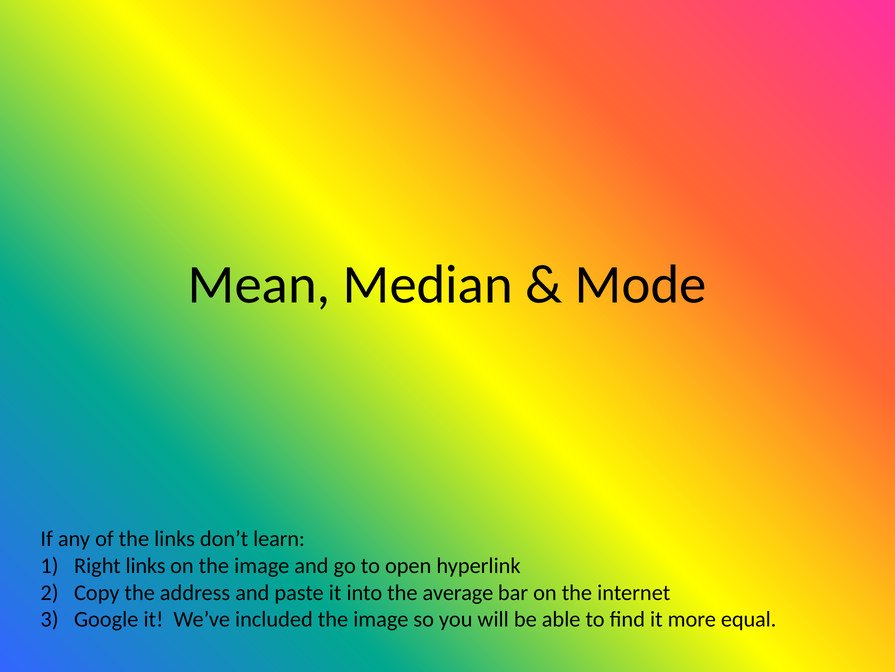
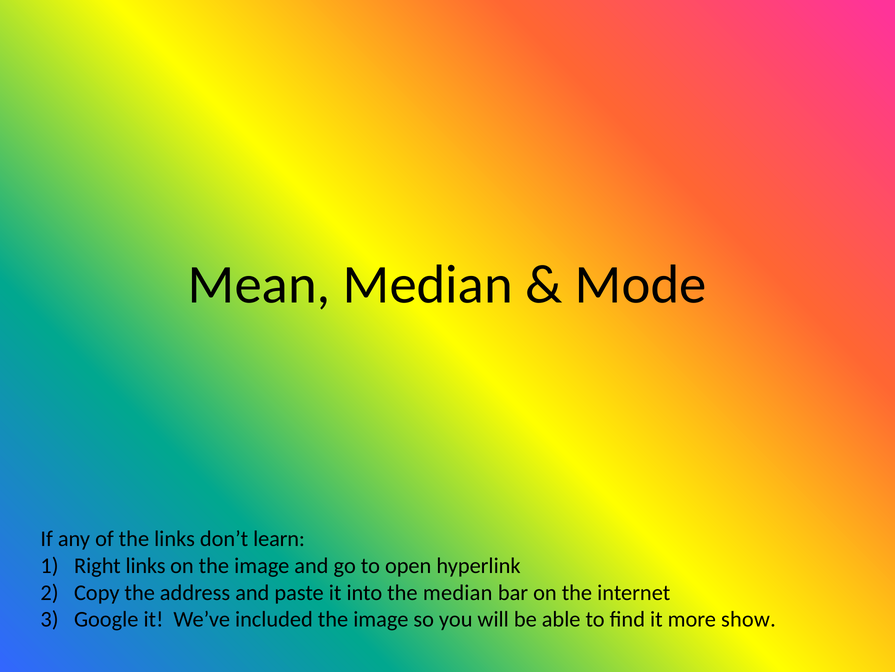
the average: average -> median (458, 592)
equal: equal -> show (748, 619)
